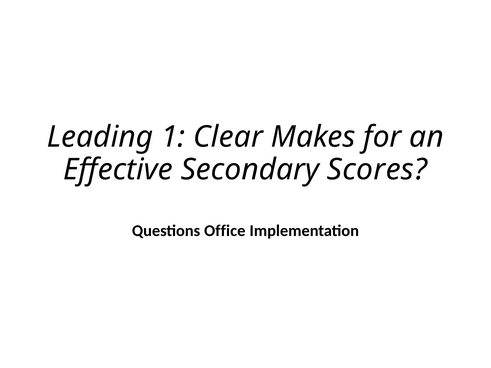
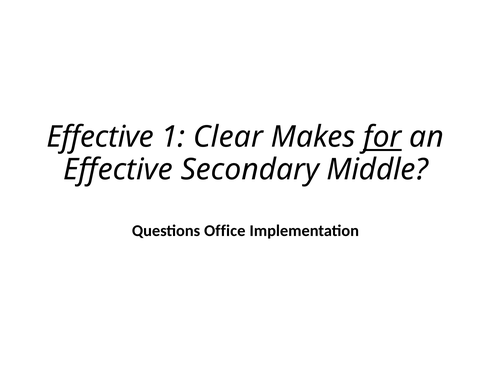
Leading: Leading -> Effective (100, 137)
for underline: none -> present (382, 137)
Scores: Scores -> Middle (377, 170)
